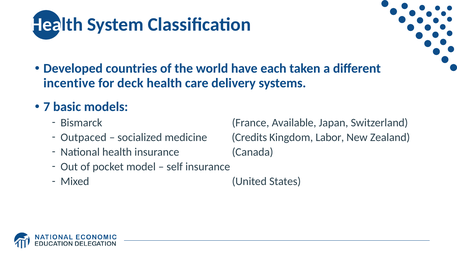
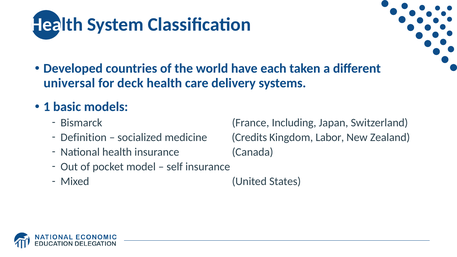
incentive: incentive -> universal (69, 83)
7: 7 -> 1 (47, 107)
Available: Available -> Including (294, 123)
Outpaced: Outpaced -> Definition (84, 137)
